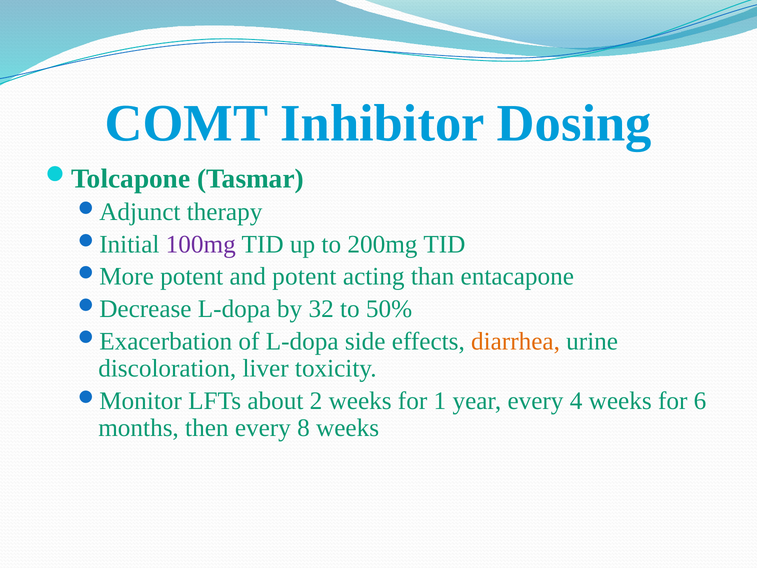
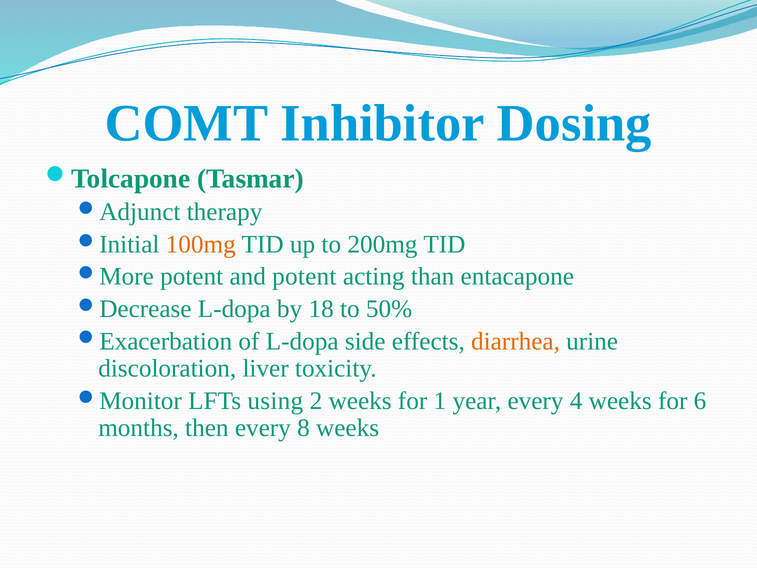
100mg colour: purple -> orange (201, 244)
32: 32 -> 18 (321, 309)
about: about -> using (275, 401)
